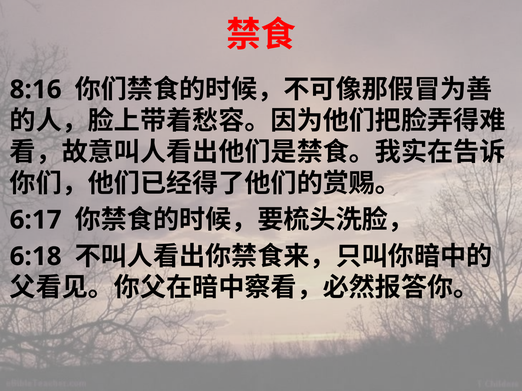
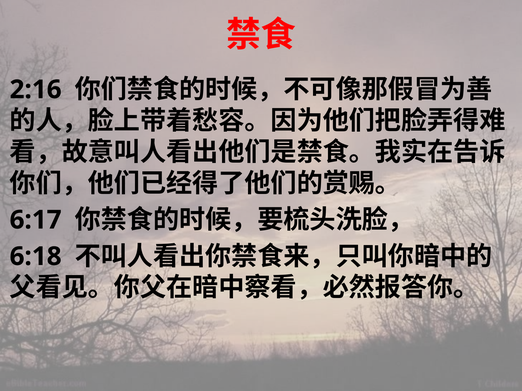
8:16: 8:16 -> 2:16 (36, 90)
